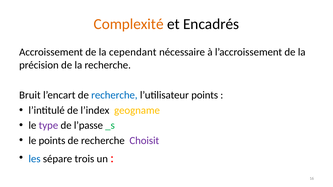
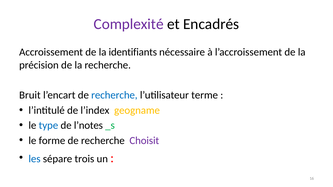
Complexité colour: orange -> purple (129, 24)
cependant: cependant -> identifiants (133, 52)
l’utilisateur points: points -> terme (205, 95)
type colour: purple -> blue (48, 126)
l’passe: l’passe -> l’notes (88, 126)
le points: points -> forme (52, 141)
